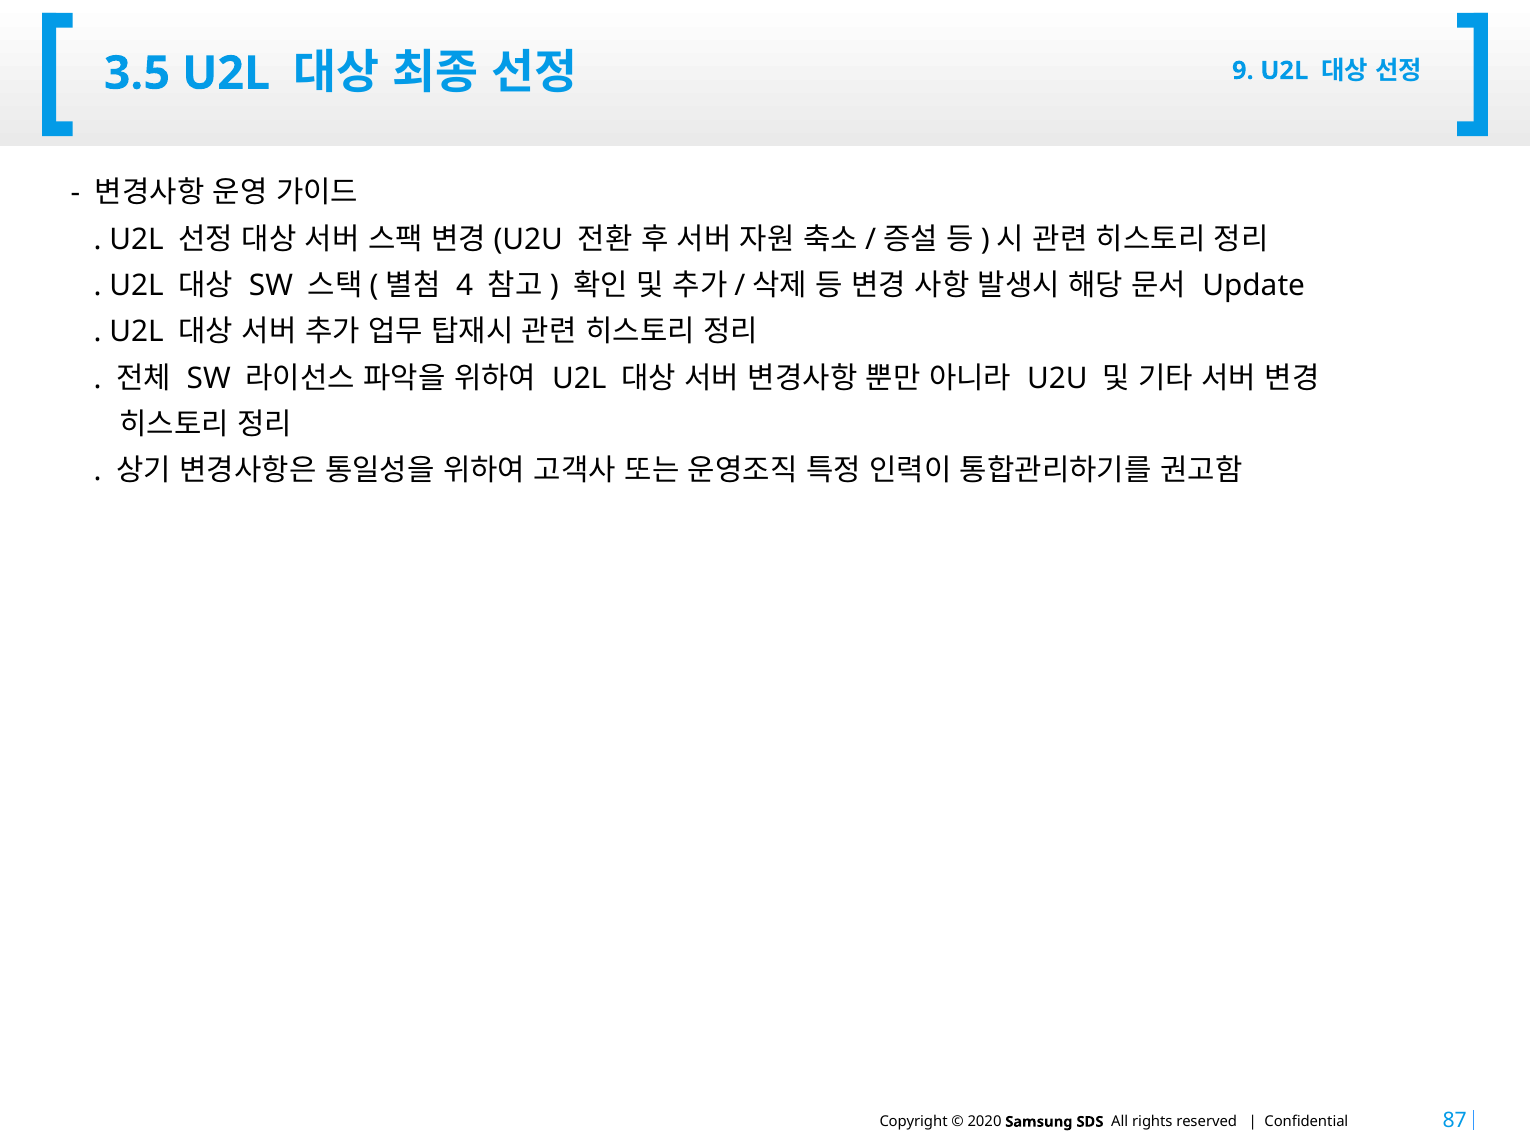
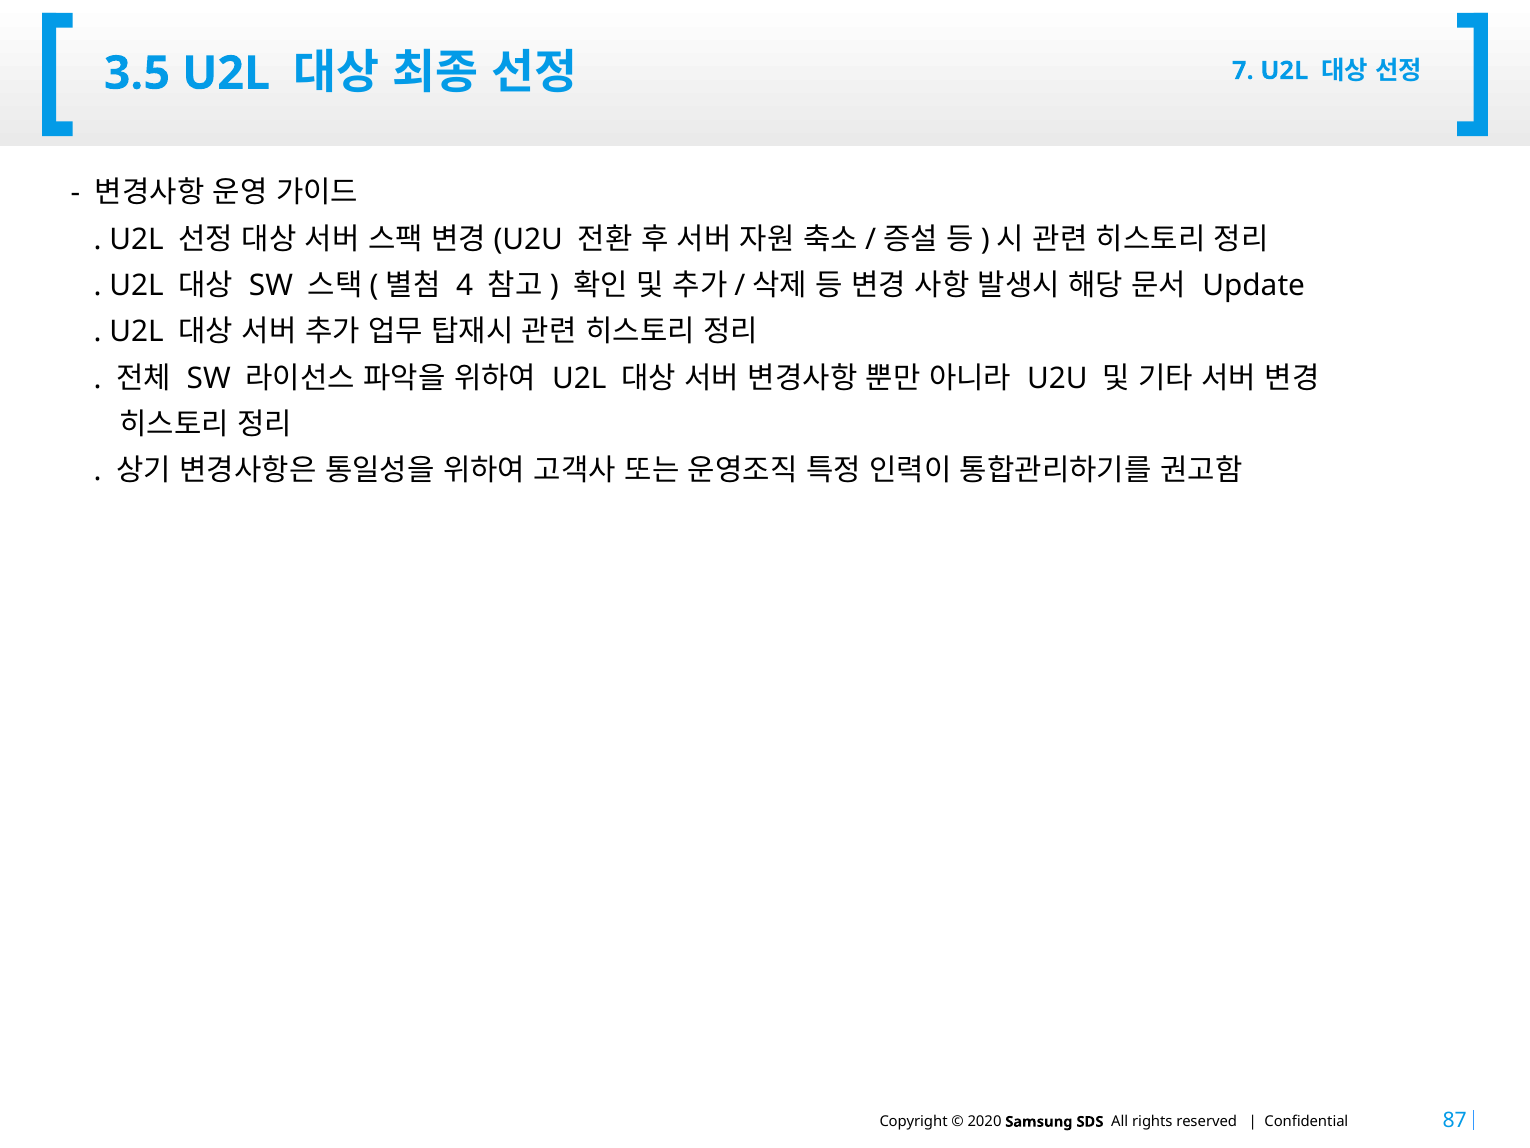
9: 9 -> 7 (1243, 71)
